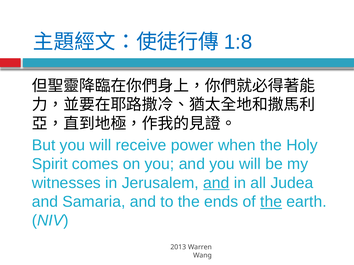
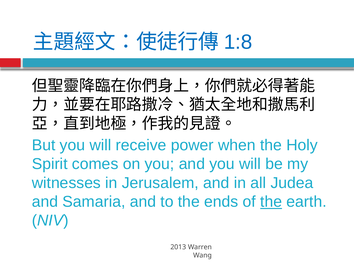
and underline: present -> none (216, 183)
